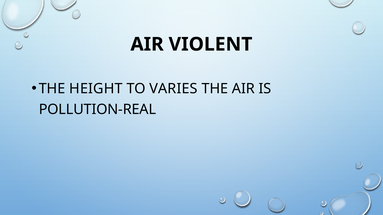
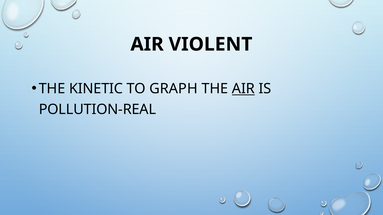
HEIGHT: HEIGHT -> KINETIC (96, 89)
VARIES: VARIES -> GRAPH (173, 89)
AIR underline: none -> present (243, 89)
